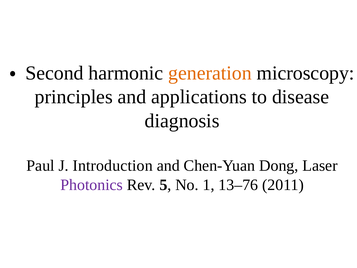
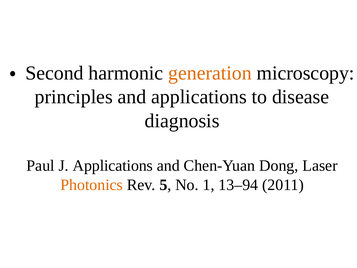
J Introduction: Introduction -> Applications (113, 166)
Photonics colour: purple -> orange (92, 185)
13–76: 13–76 -> 13–94 (238, 185)
